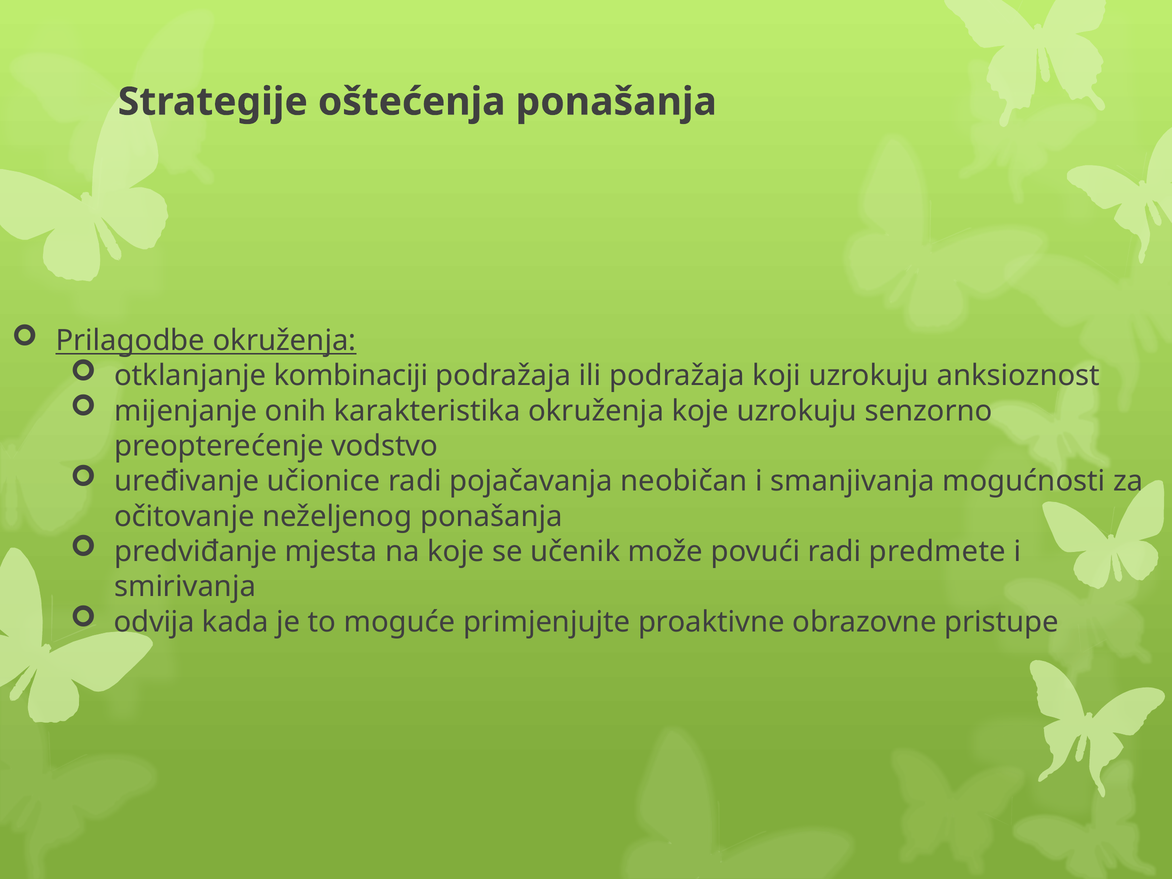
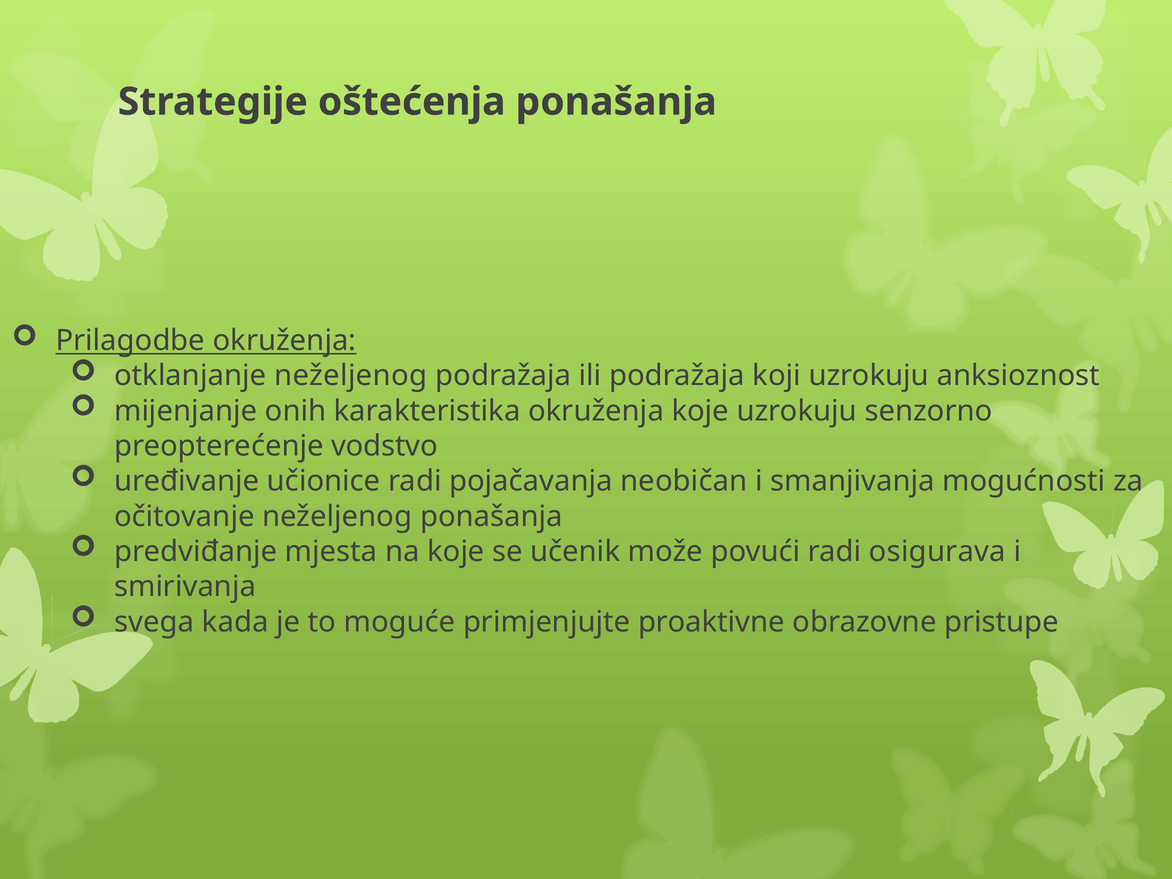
otklanjanje kombinaciji: kombinaciji -> neželjenog (351, 376)
predmete: predmete -> osigurava (937, 552)
odvija: odvija -> svega (154, 622)
